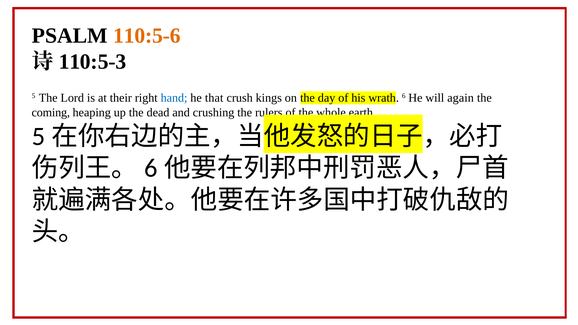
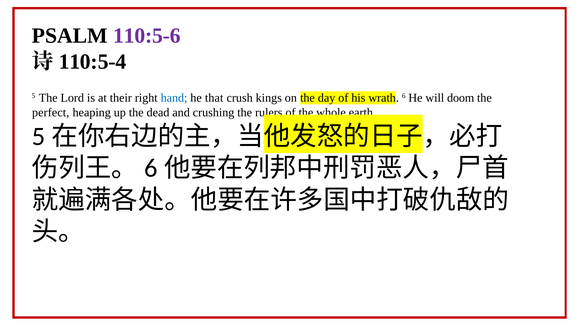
110:5-6 colour: orange -> purple (147, 36)
110:5-3: 110:5-3 -> 110:5-4 (92, 62)
again: again -> doom (461, 98)
coming: coming -> perfect (51, 112)
